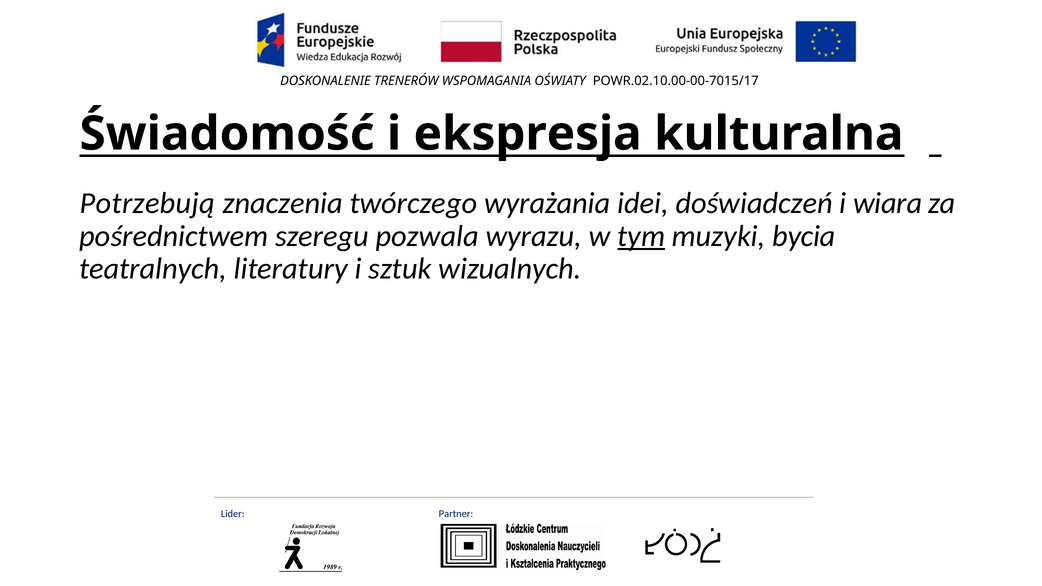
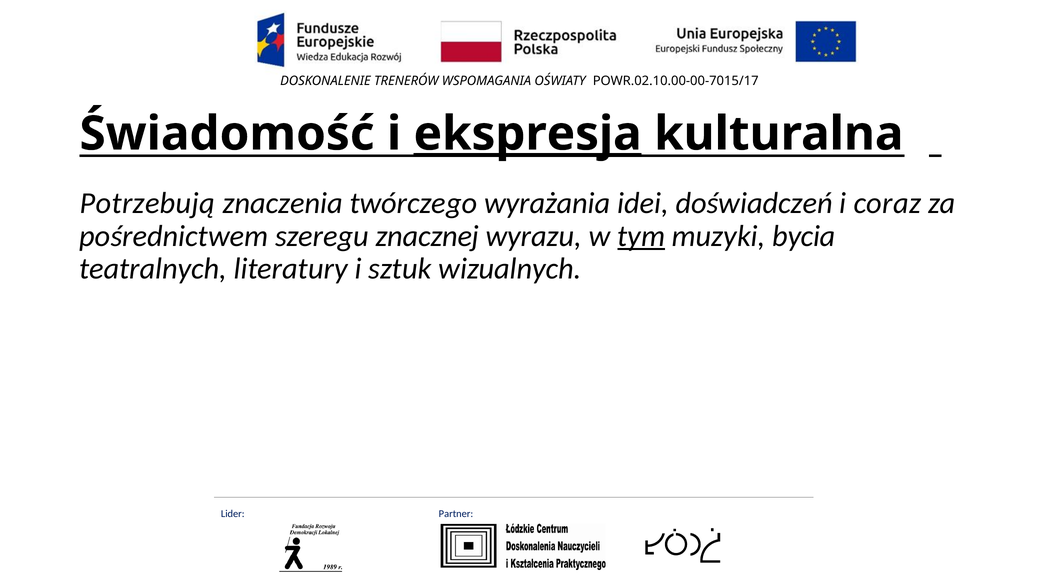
ekspresja underline: none -> present (528, 134)
wiara: wiara -> coraz (887, 203)
pozwala: pozwala -> znacznej (427, 236)
